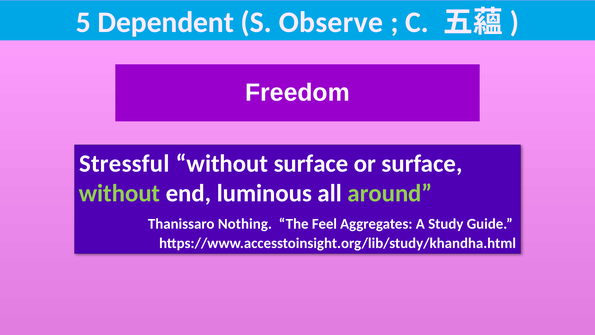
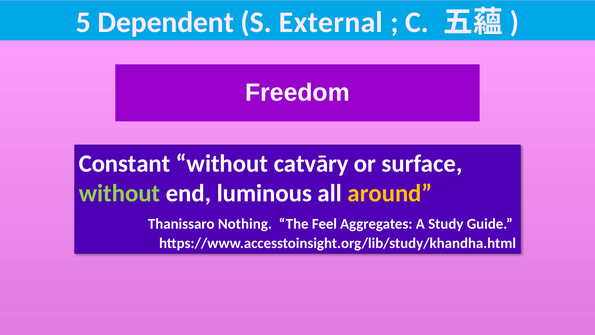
Observe: Observe -> External (331, 22)
Stressful: Stressful -> Constant (125, 163)
without surface: surface -> catvāry (311, 163)
around colour: light green -> yellow (390, 193)
